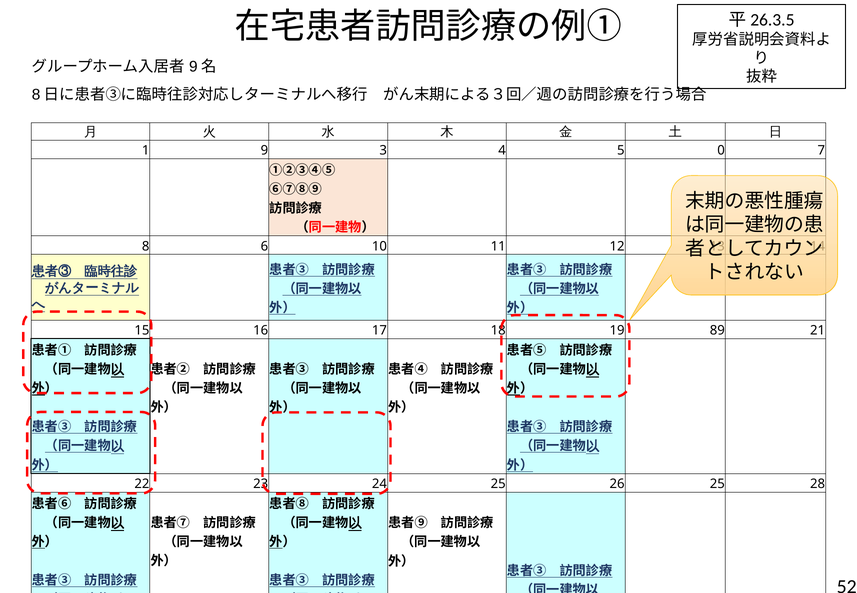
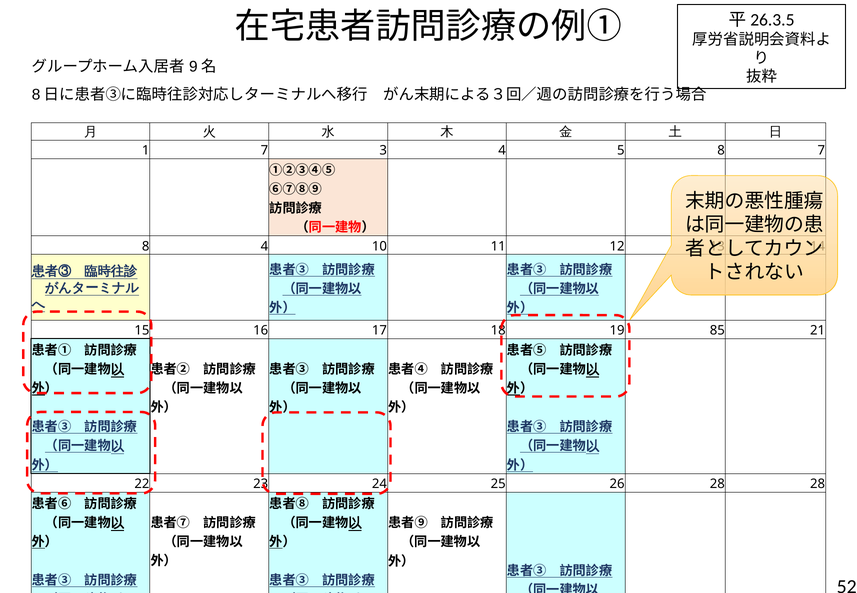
1 9: 9 -> 7 (264, 151)
5 0: 0 -> 8 (721, 151)
6: 6 -> 4 (264, 246)
89: 89 -> 85 (717, 331)
25: 25 -> 28 (717, 484)
